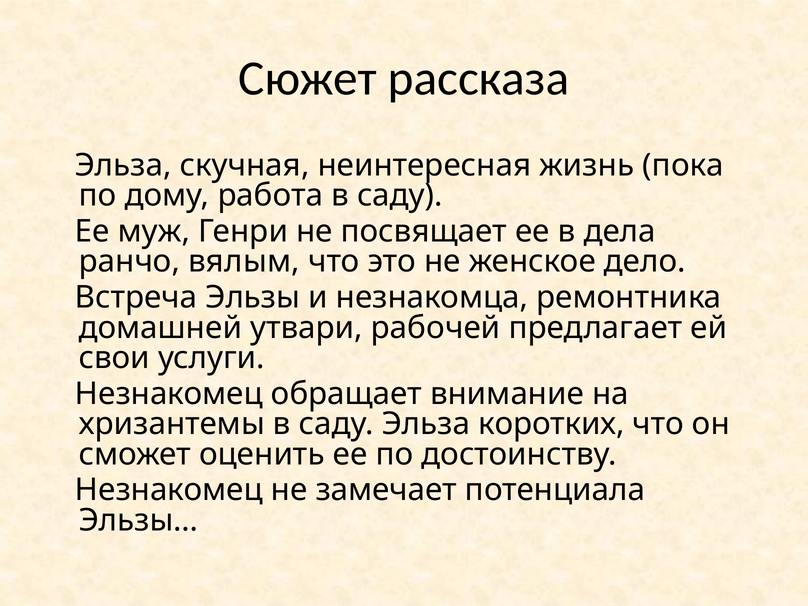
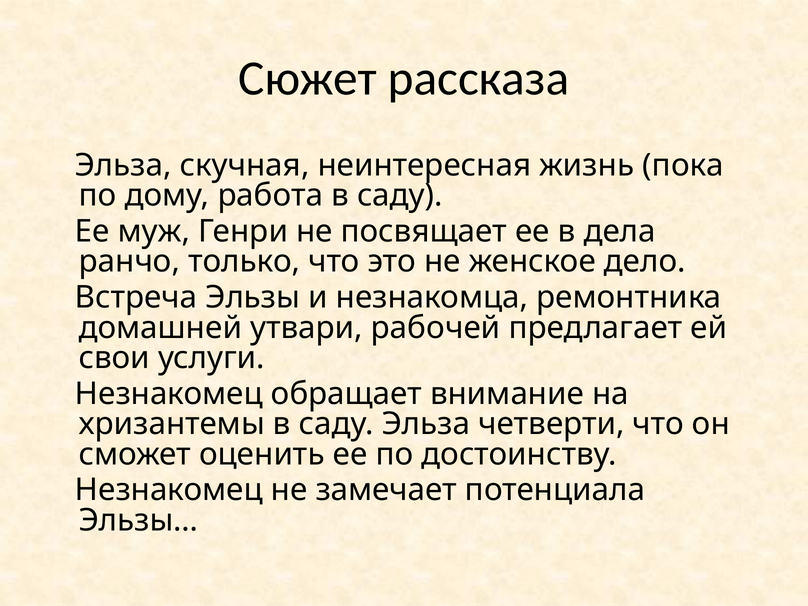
вялым: вялым -> только (244, 262)
коротких: коротких -> четверти (551, 424)
